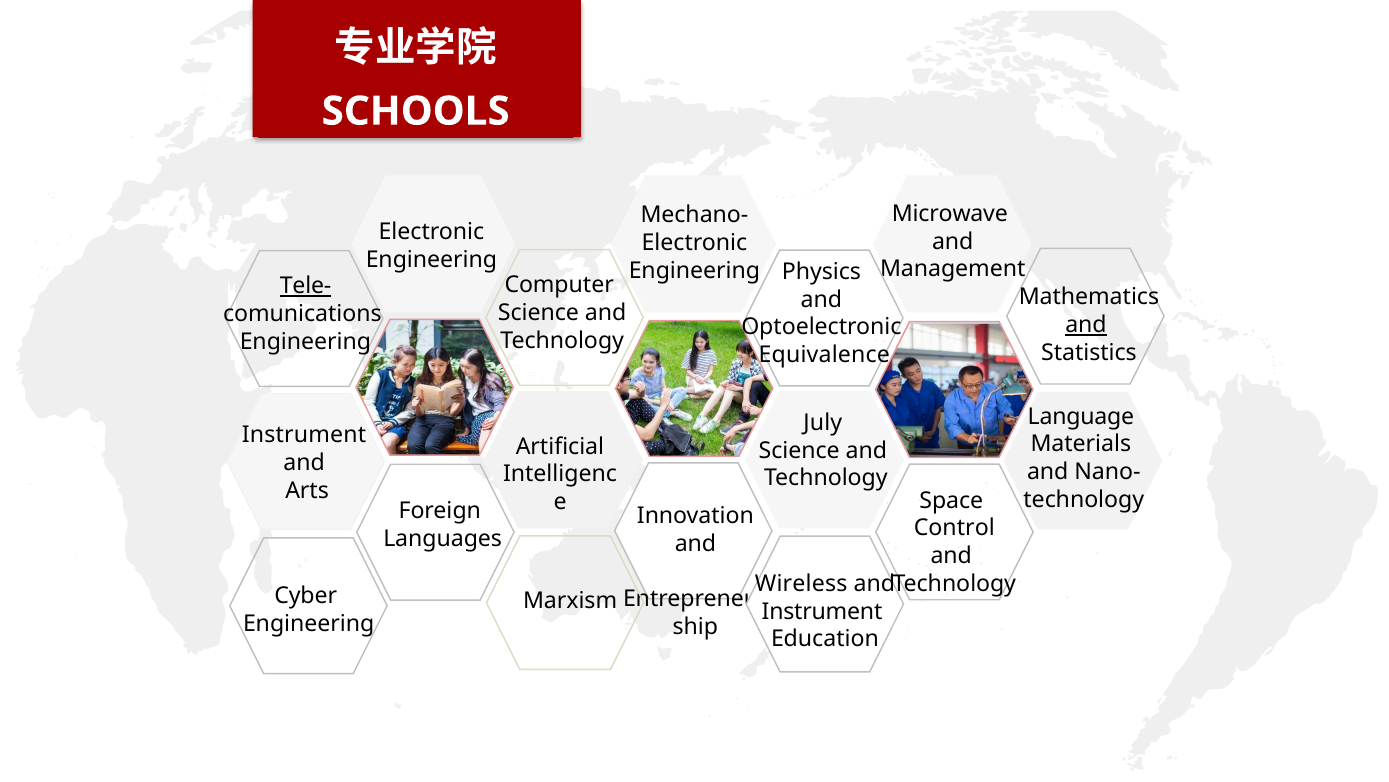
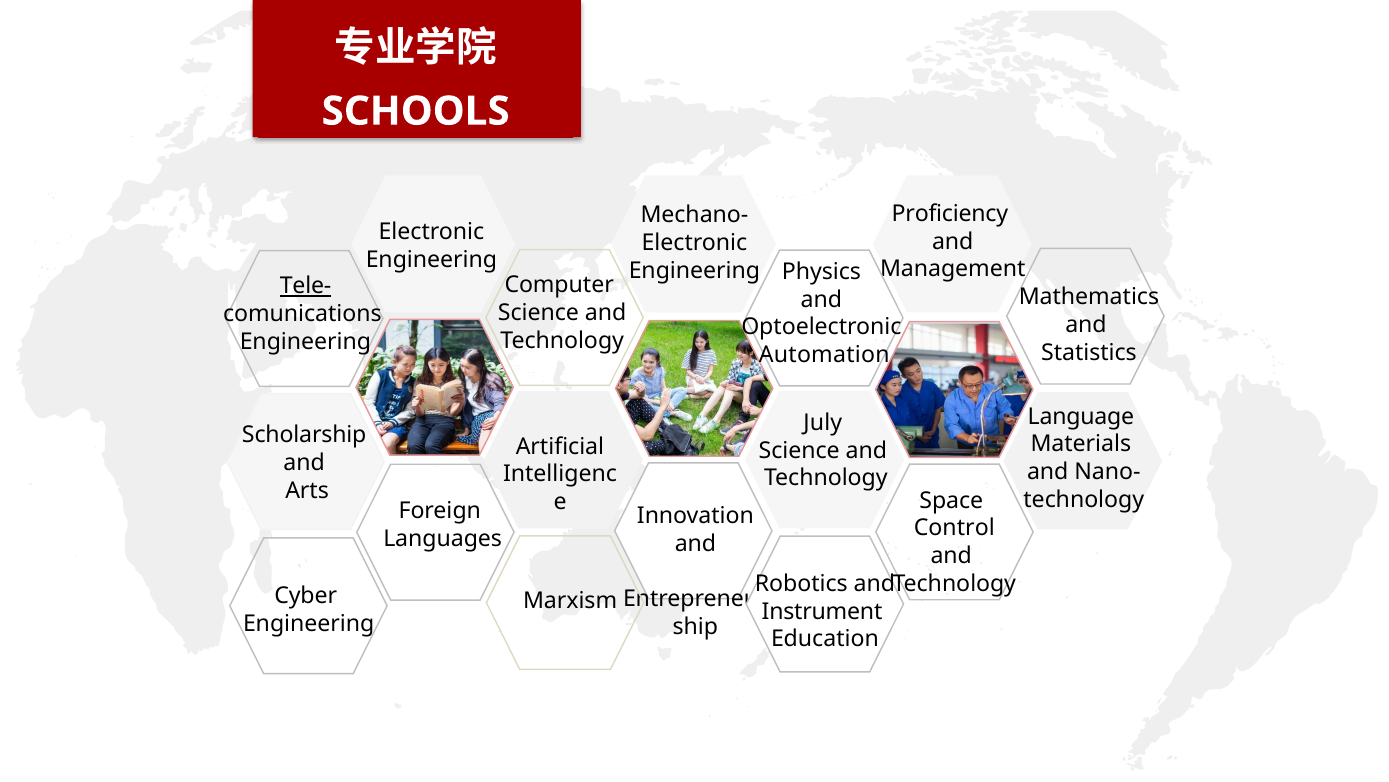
Microwave: Microwave -> Proficiency (950, 213)
and underline: present -> none (1086, 325)
Equivalence: Equivalence -> Automation (824, 355)
Instrument: Instrument -> Scholarship (304, 435)
Wireless: Wireless -> Robotics (801, 583)
